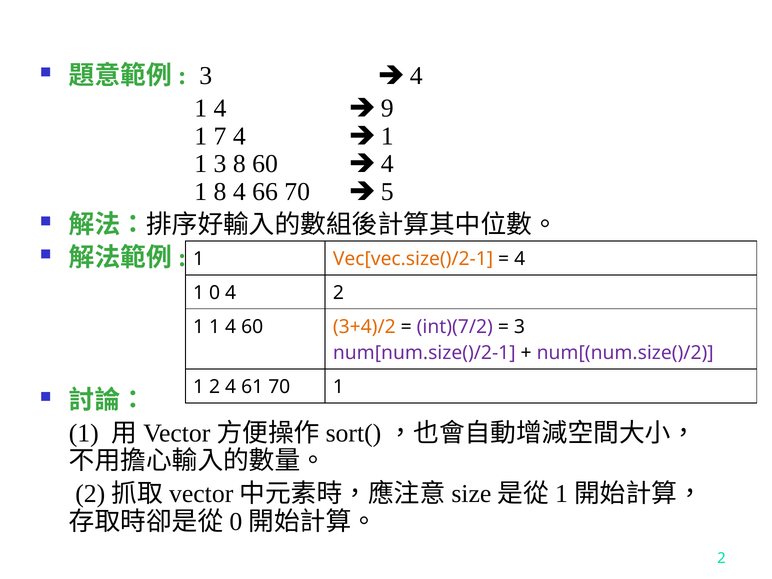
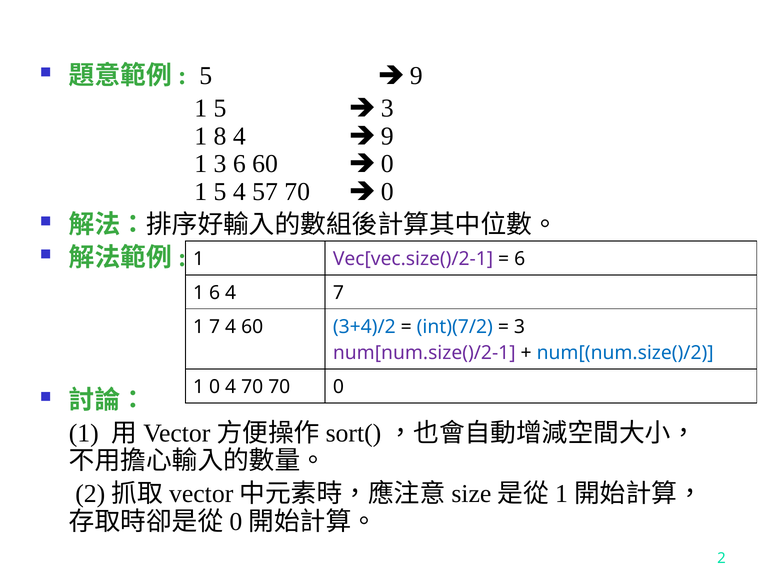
3: 3 -> 5 (206, 76)
4: 4 -> 9 (416, 76)
4: 4 -> 5 (220, 108)
9: 9 -> 3 (387, 108)
7: 7 -> 8 (220, 136)
1: 1 -> 9 (387, 136)
3 8: 8 -> 6 (239, 164)
4: 4 -> 0 (387, 164)
8: 8 -> 5 (220, 192)
66: 66 -> 57 (265, 192)
5: 5 -> 0 (387, 192)
Vec[vec.size()/2-1 colour: orange -> purple (413, 259)
4: 4 -> 6 (520, 259)
1 0: 0 -> 6 (215, 293)
4 2: 2 -> 7 (338, 293)
1: 1 -> 7 (215, 327)
3+4)/2 colour: orange -> blue (364, 327)
int)(7/2 colour: purple -> blue (455, 327)
num[(num.size()/2 colour: purple -> blue (625, 353)
1 2: 2 -> 0 (215, 387)
4 61: 61 -> 70 (252, 387)
70 1: 1 -> 0 (338, 387)
